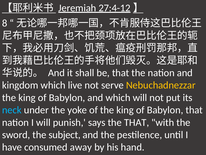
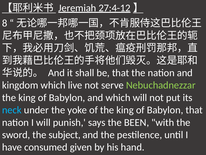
Nebuchadnezzar colour: yellow -> light green (161, 85)
the THAT: THAT -> BEEN (137, 122)
away: away -> given (81, 147)
